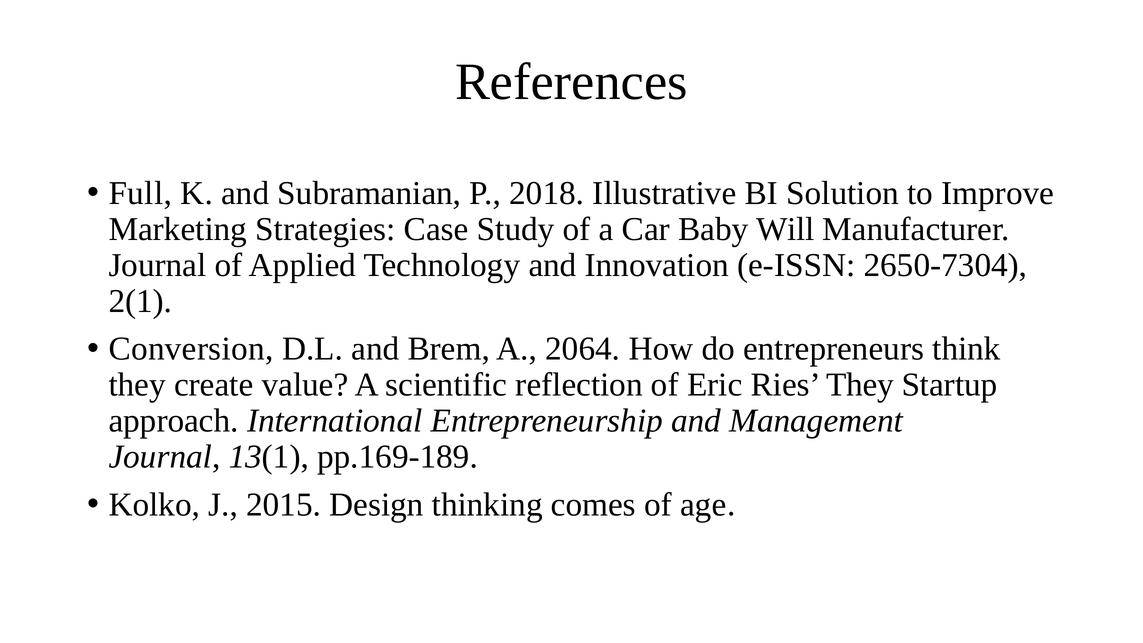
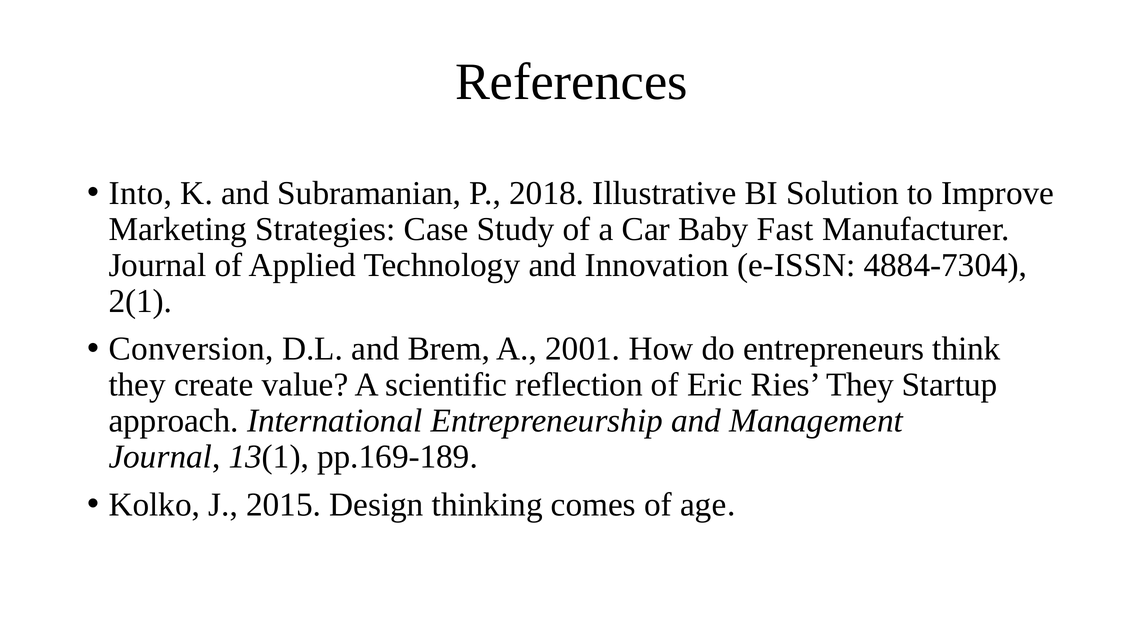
Full: Full -> Into (140, 193)
Will: Will -> Fast (785, 229)
2650-7304: 2650-7304 -> 4884-7304 (945, 265)
2064: 2064 -> 2001 (583, 349)
